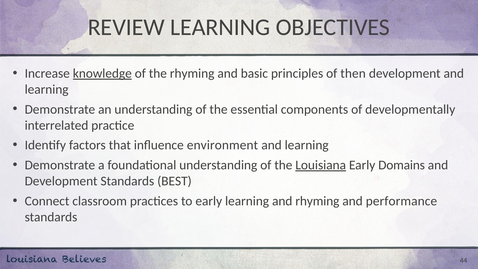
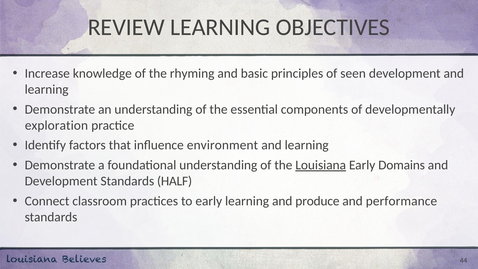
knowledge underline: present -> none (102, 73)
then: then -> seen (353, 73)
interrelated: interrelated -> exploration (56, 125)
BEST: BEST -> HALF (175, 181)
and rhyming: rhyming -> produce (317, 201)
